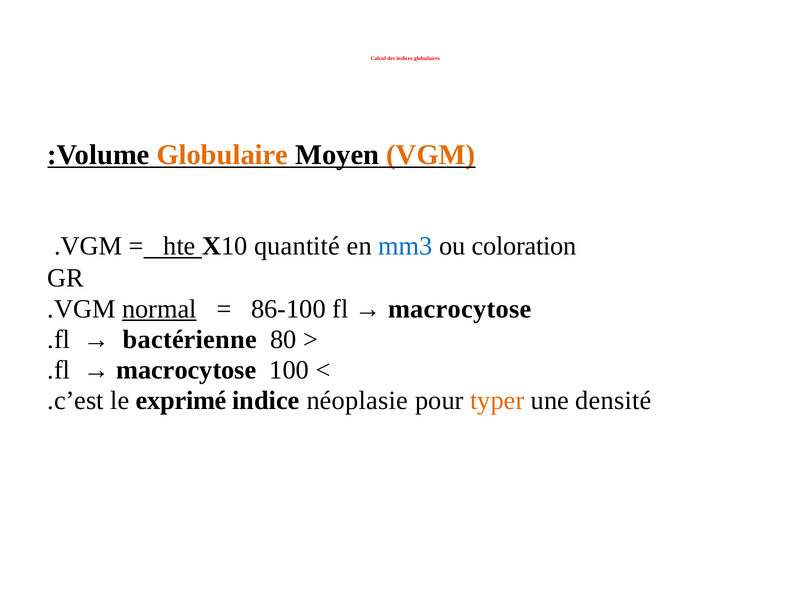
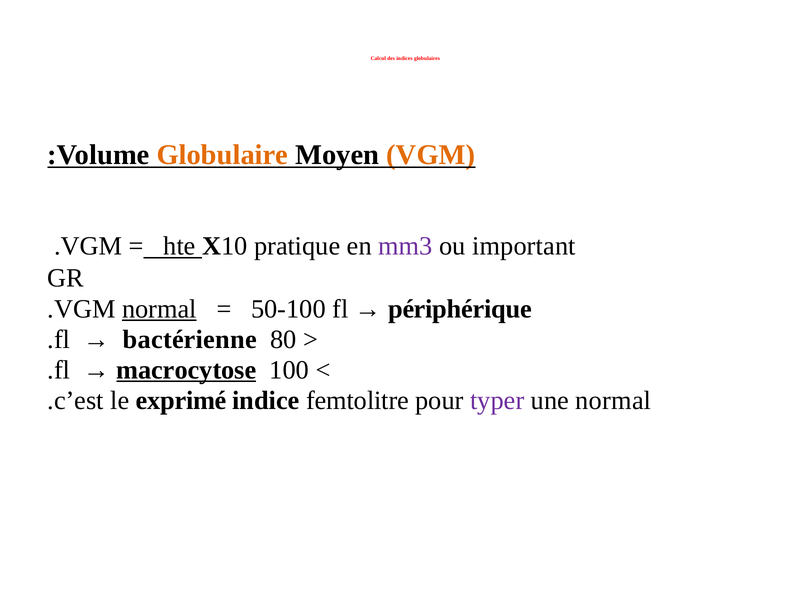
quantité: quantité -> pratique (297, 246)
mm3 colour: blue -> purple (406, 246)
coloration: coloration -> important (524, 246)
86-100: 86-100 -> 50-100 (288, 309)
macrocytose: macrocytose -> périphérique (460, 309)
macrocytose underline: none -> present (186, 370)
néoplasie: néoplasie -> femtolitre (358, 401)
typer colour: orange -> purple (497, 401)
une densité: densité -> normal (613, 401)
